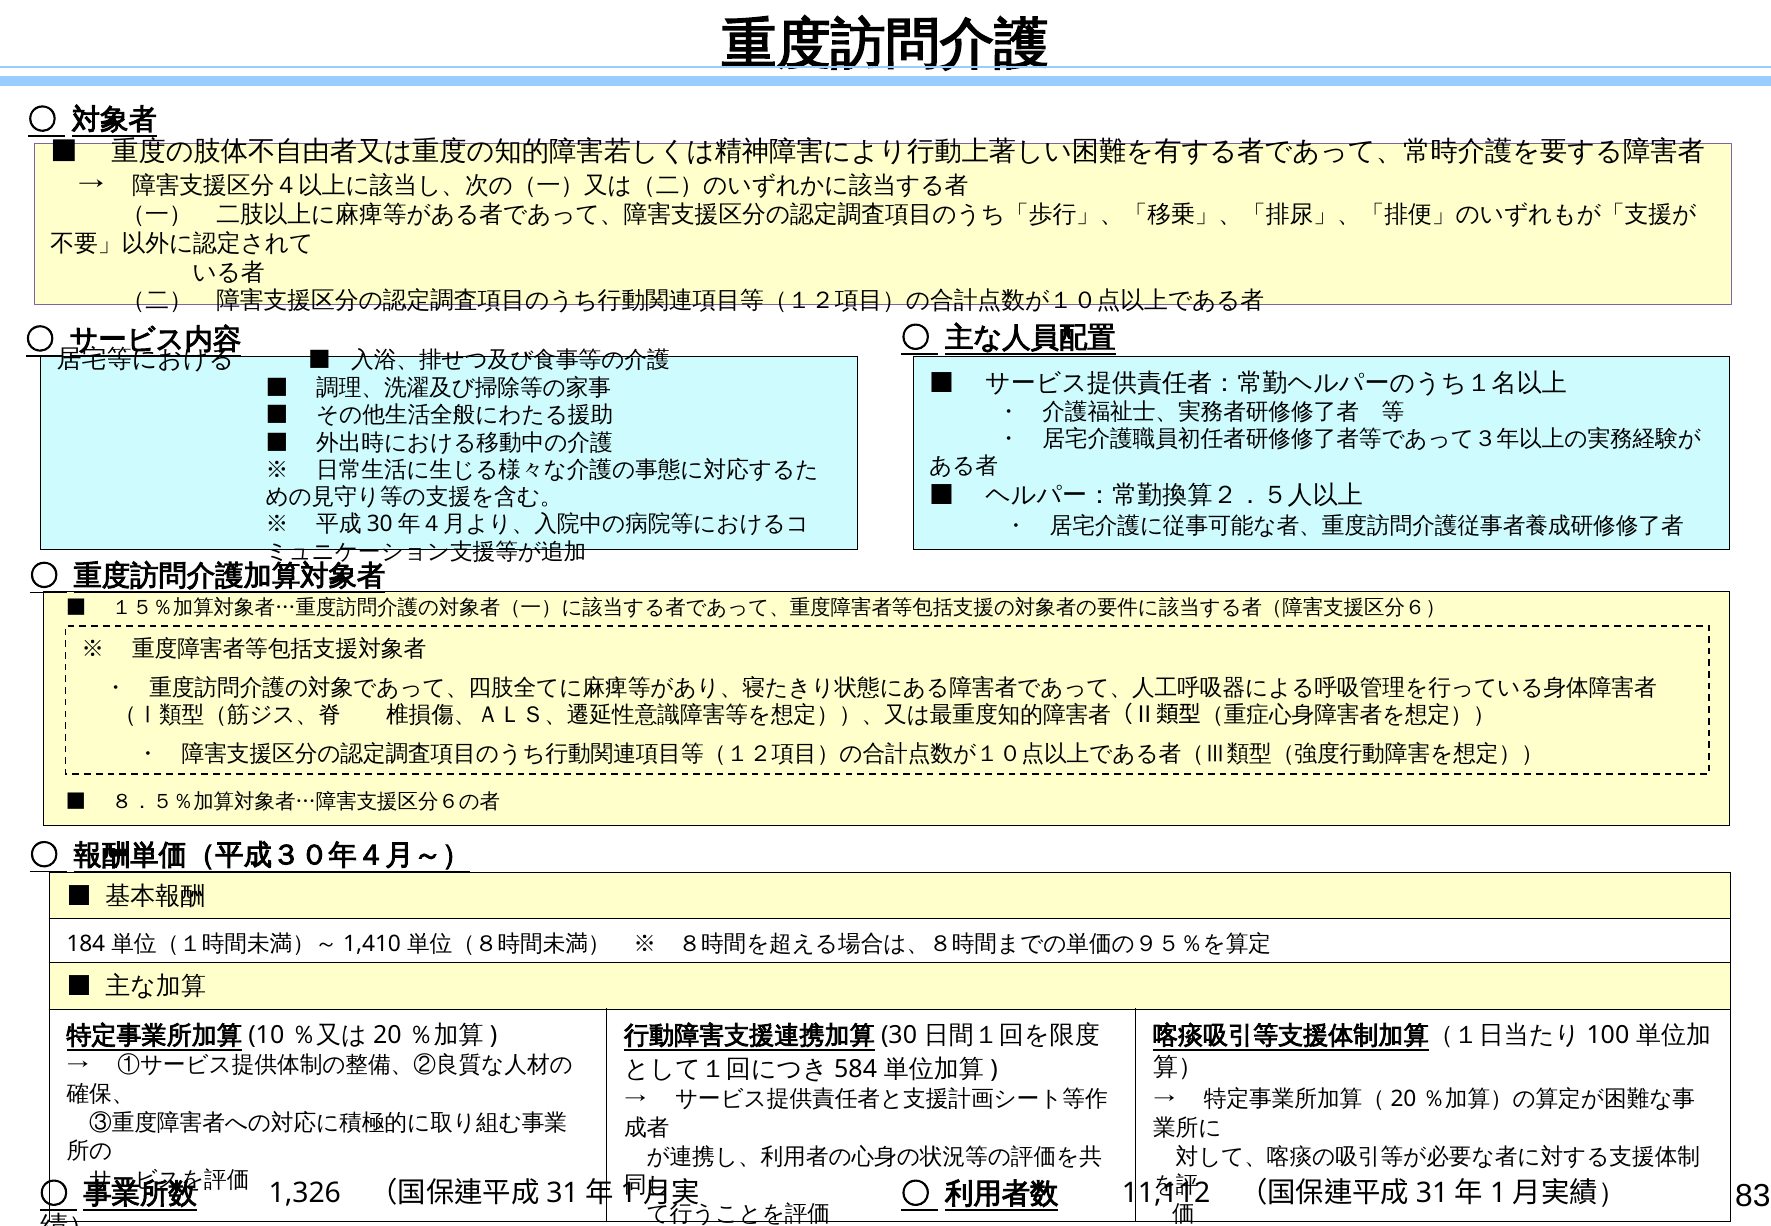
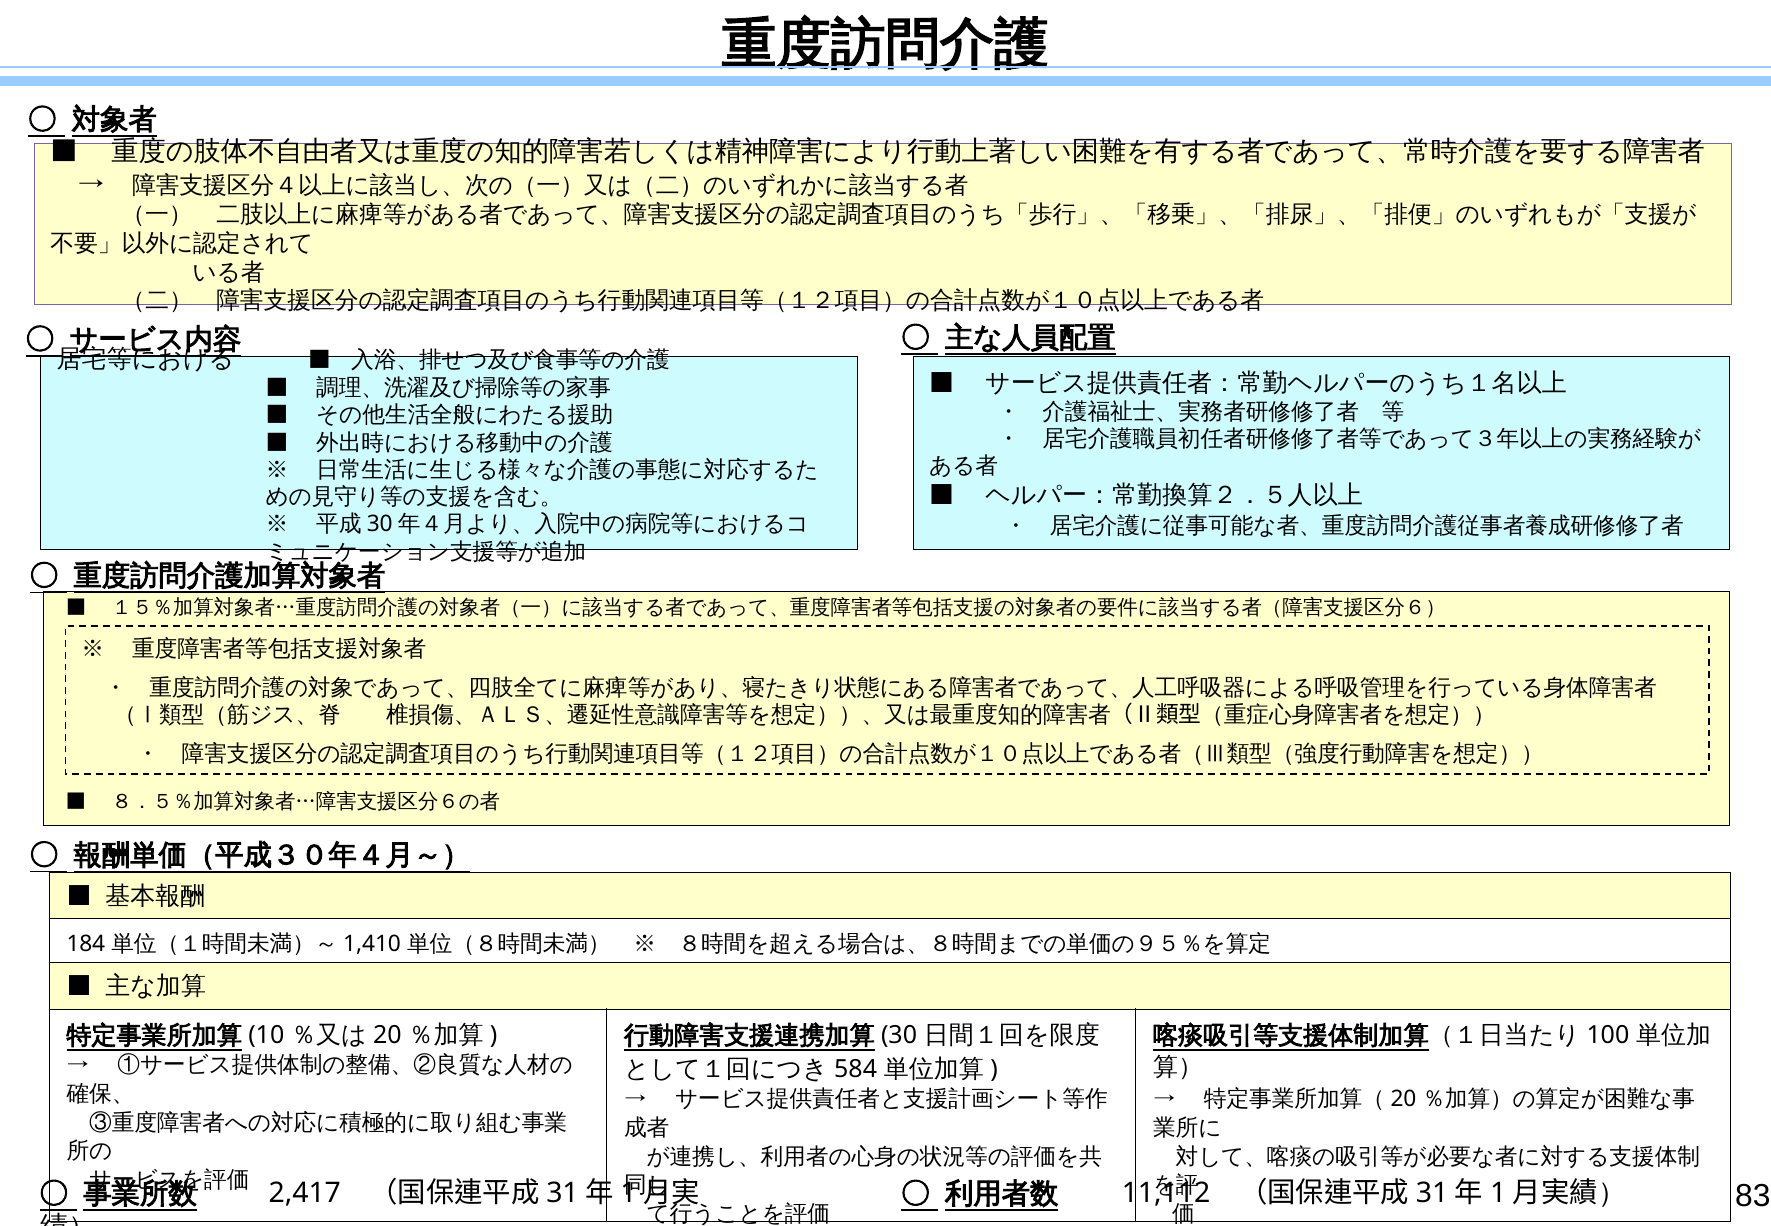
1,326: 1,326 -> 2,417 (305, 1194)
